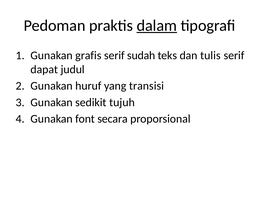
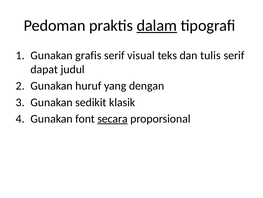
sudah: sudah -> visual (141, 55)
transisi: transisi -> dengan (147, 86)
tujuh: tujuh -> klasik (122, 102)
secara underline: none -> present (113, 118)
